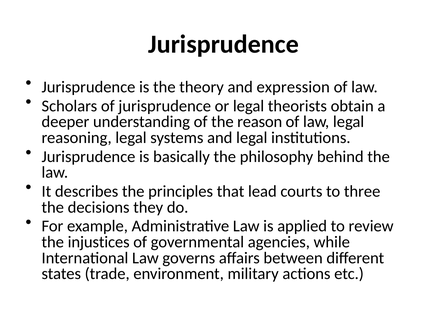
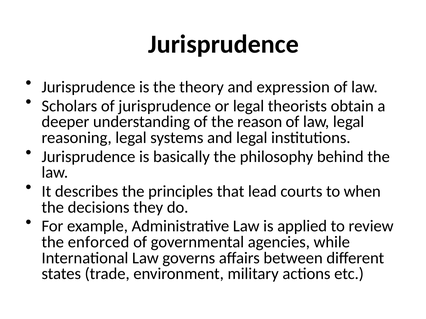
three: three -> when (362, 192)
injustices: injustices -> enforced (99, 242)
